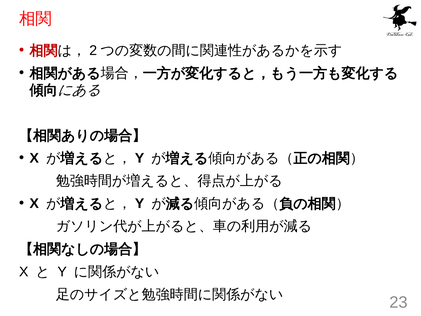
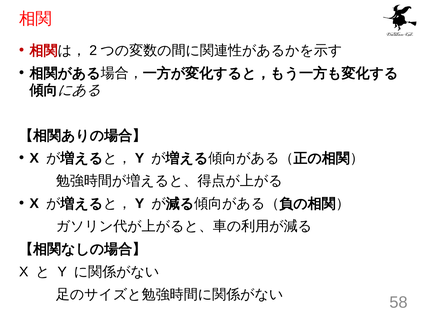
23: 23 -> 58 (398, 302)
